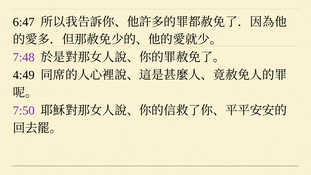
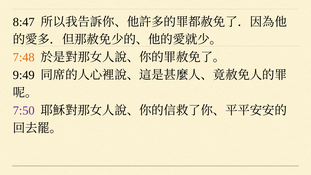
6:47: 6:47 -> 8:47 (24, 22)
7:48 colour: purple -> orange (24, 57)
4:49: 4:49 -> 9:49 (24, 75)
